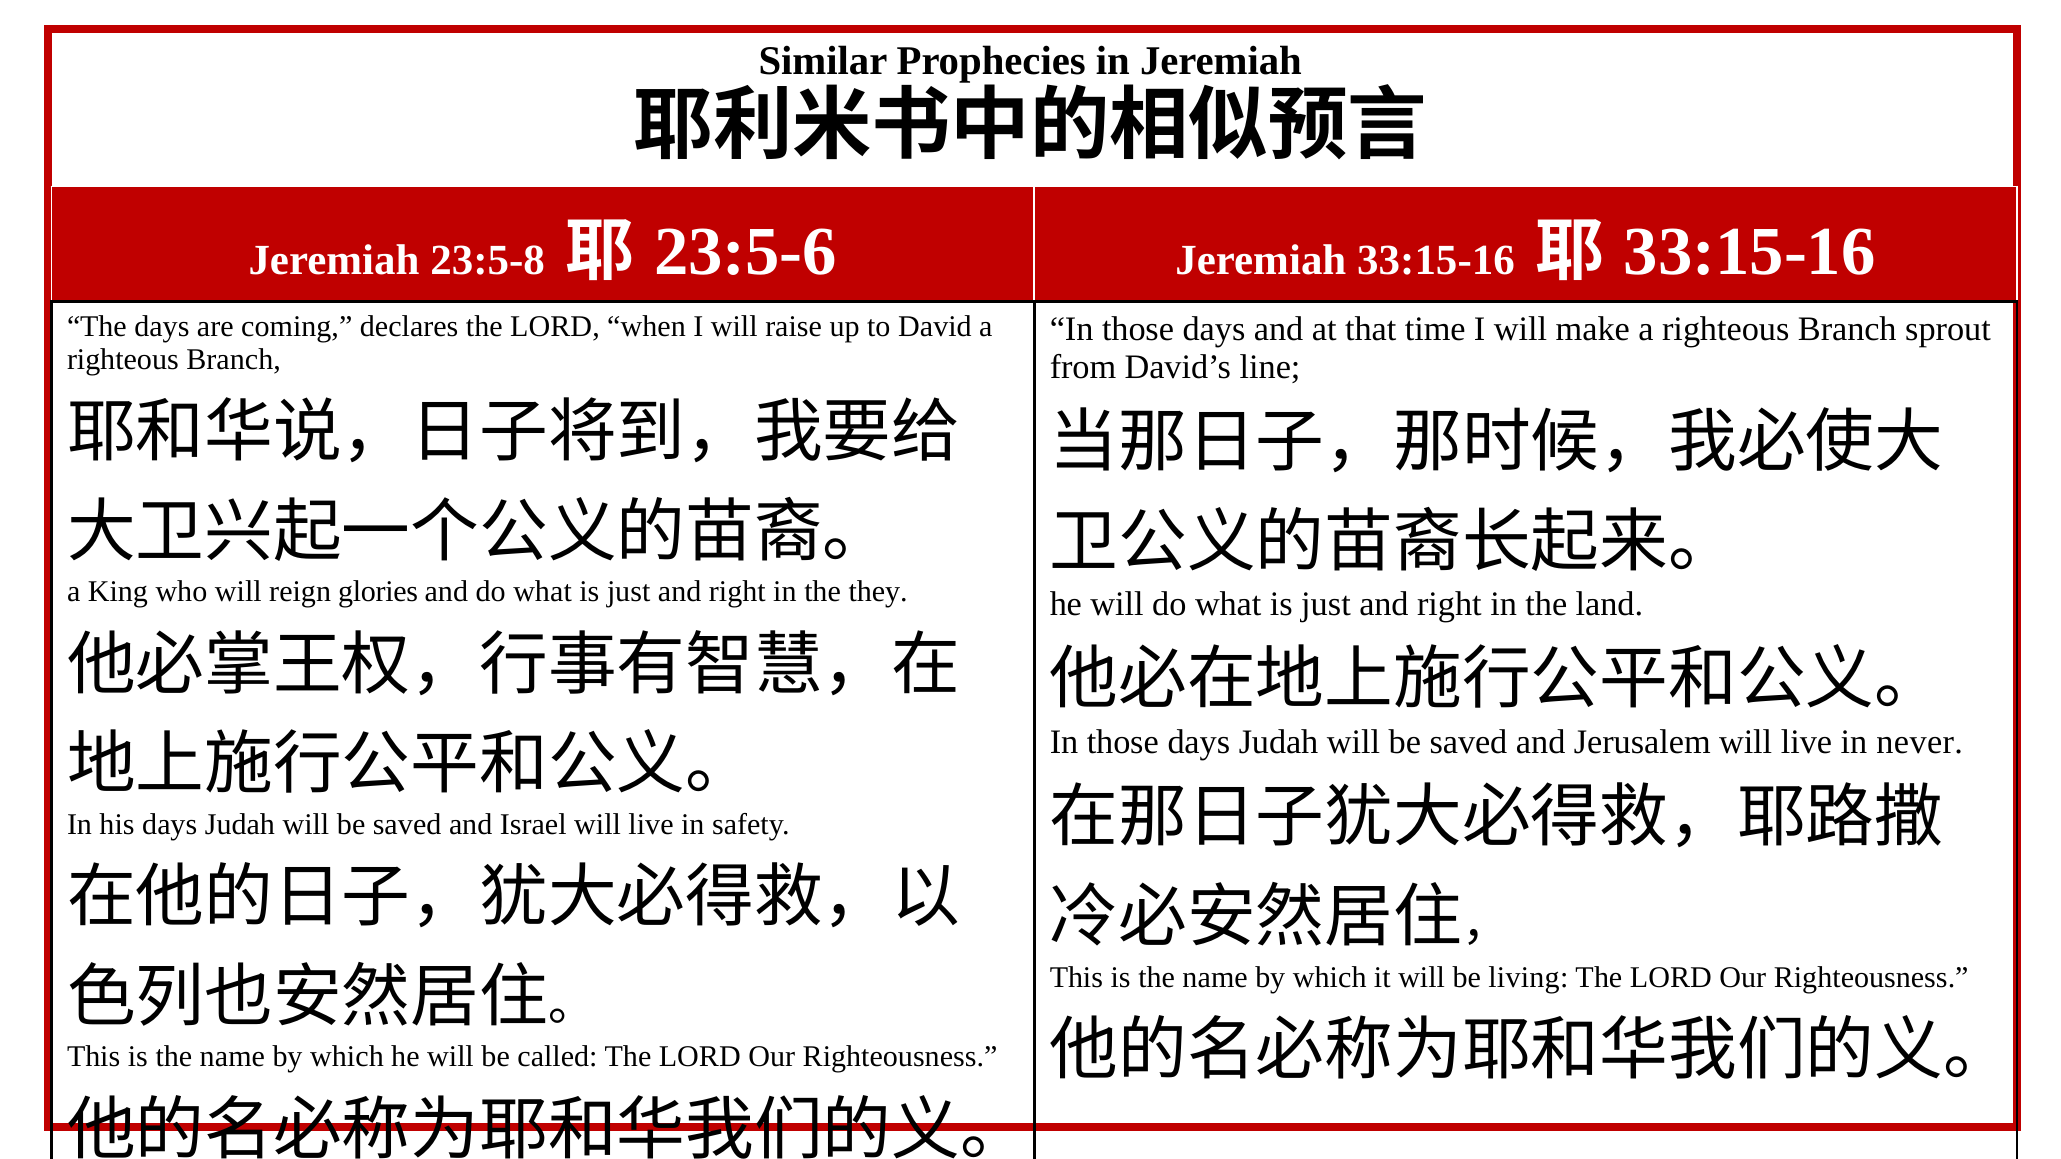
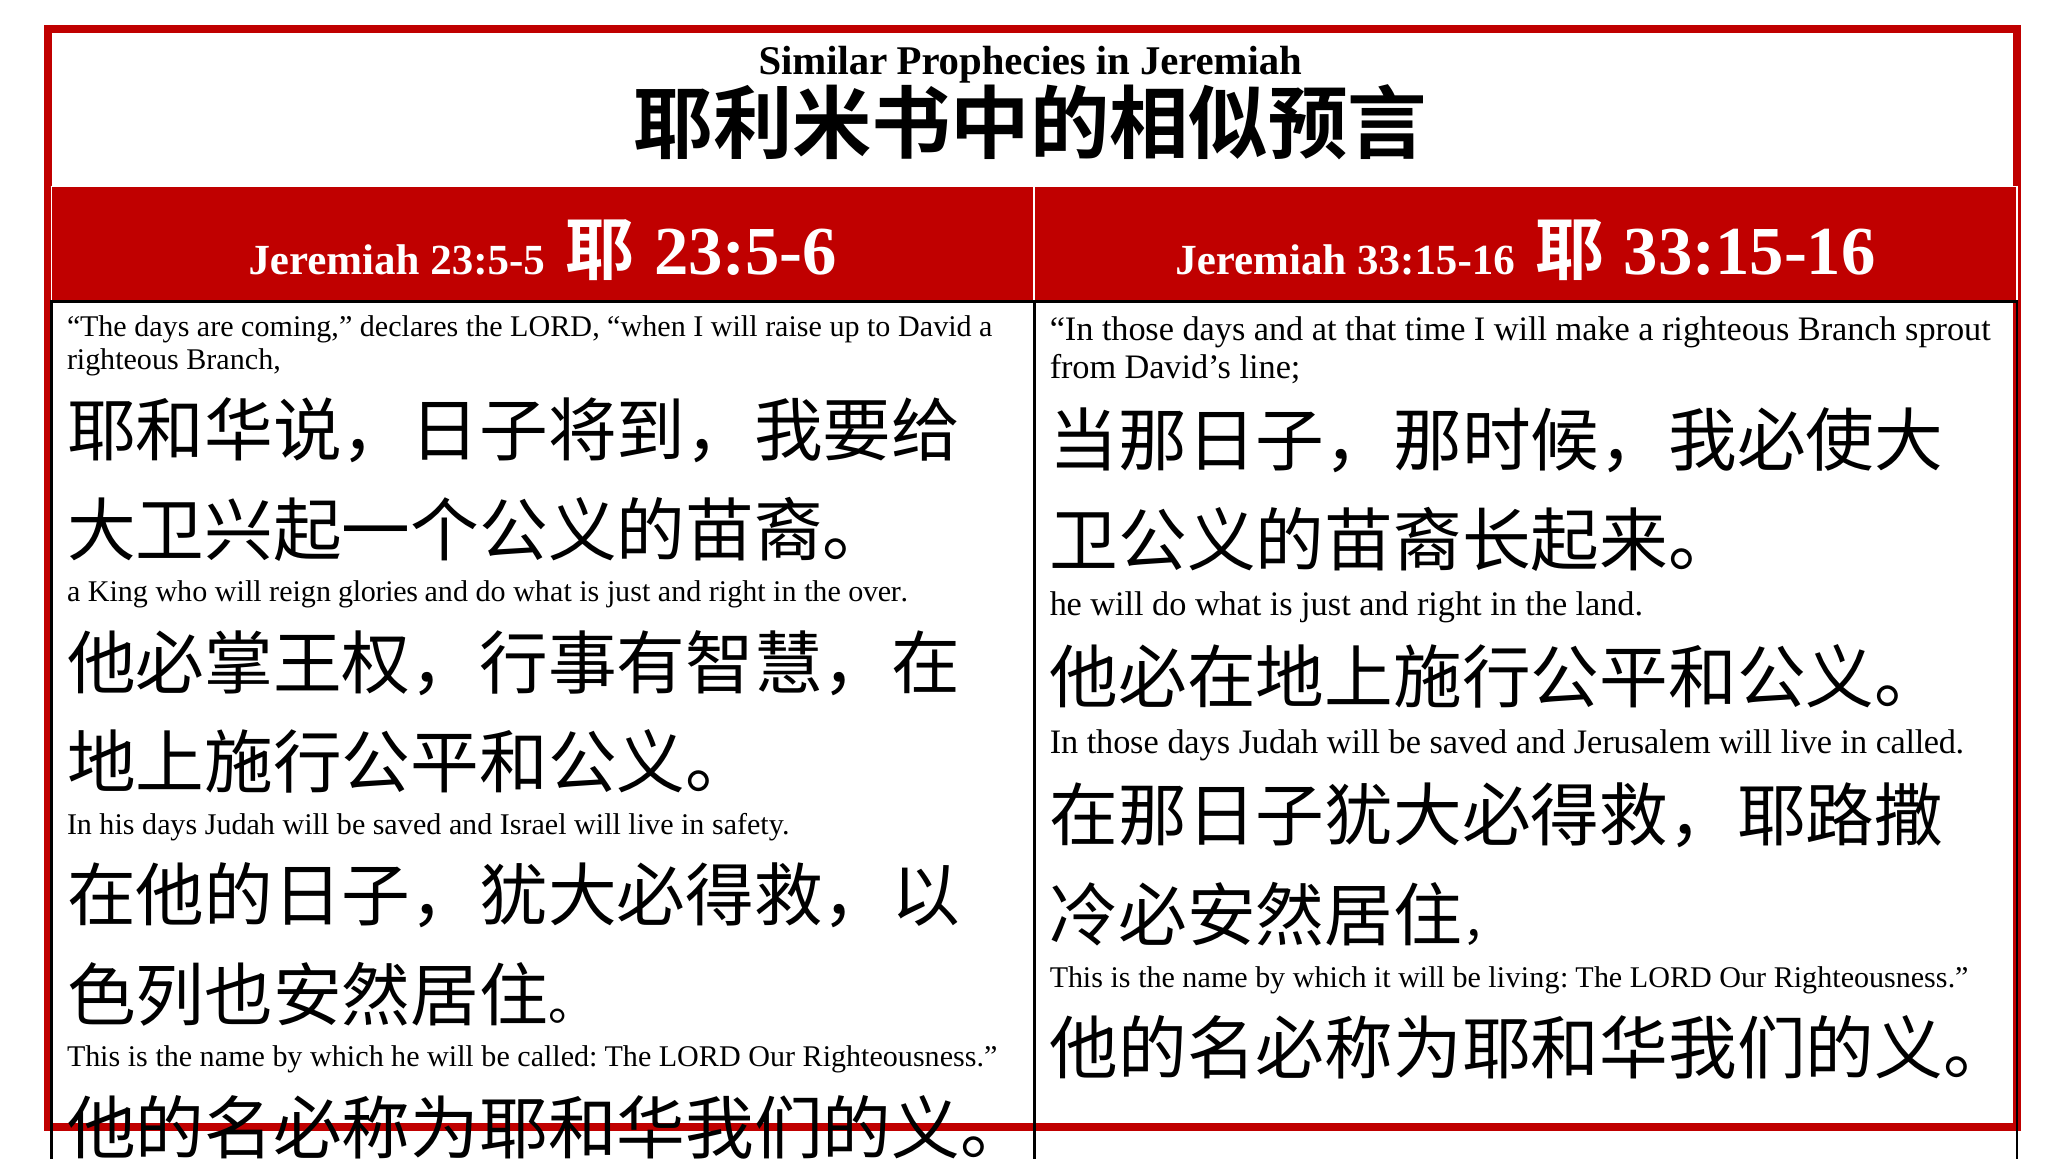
23:5-8: 23:5-8 -> 23:5-5 (488, 260)
they: they -> over (878, 592)
in never: never -> called (1920, 742)
